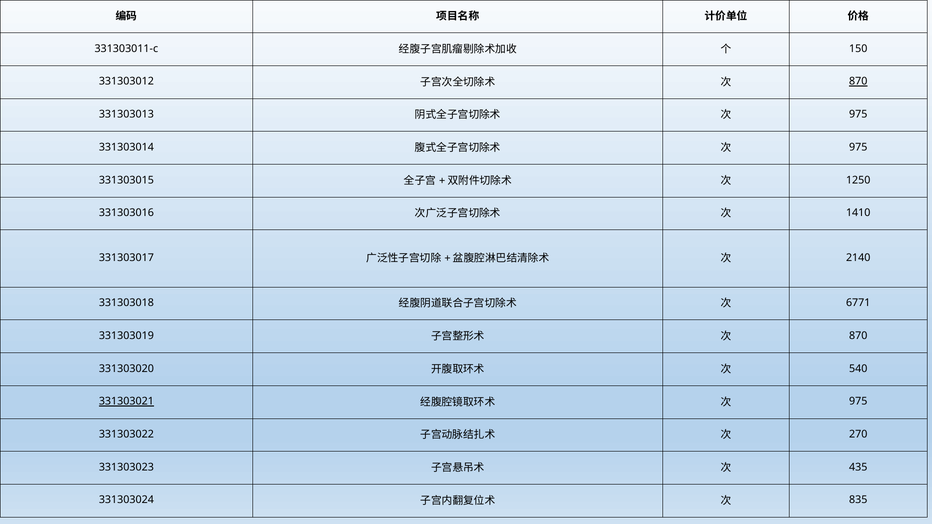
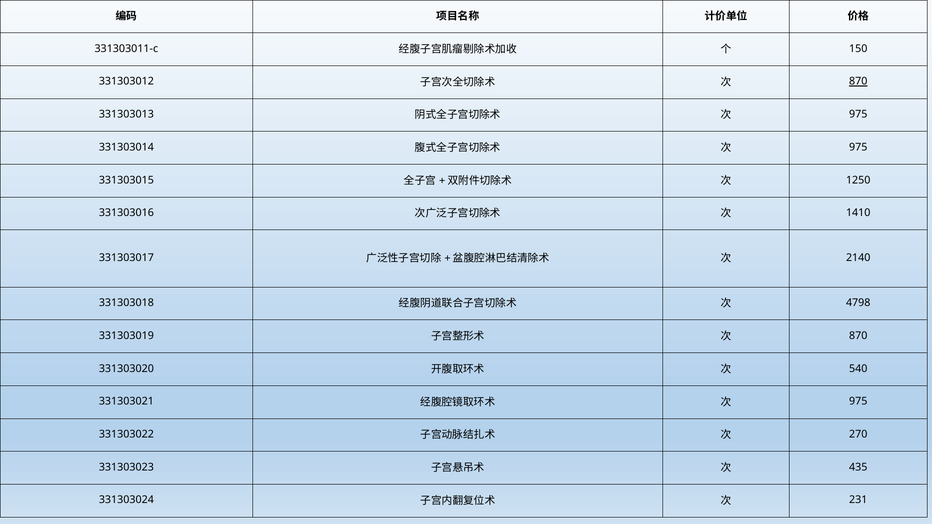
6771: 6771 -> 4798 (858, 303)
331303021 underline: present -> none (126, 402)
835: 835 -> 231 (858, 500)
